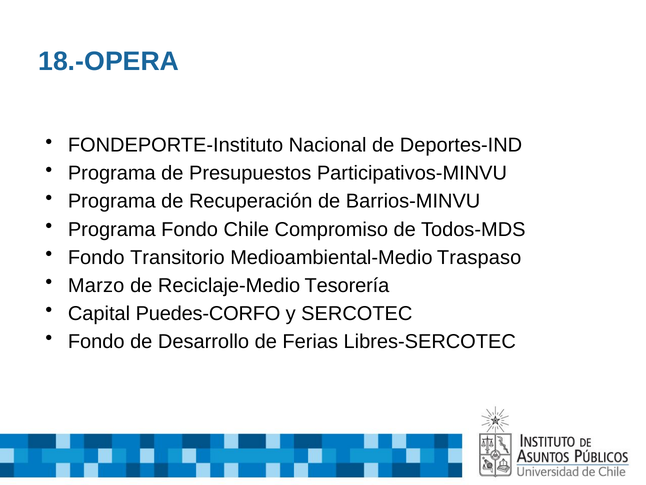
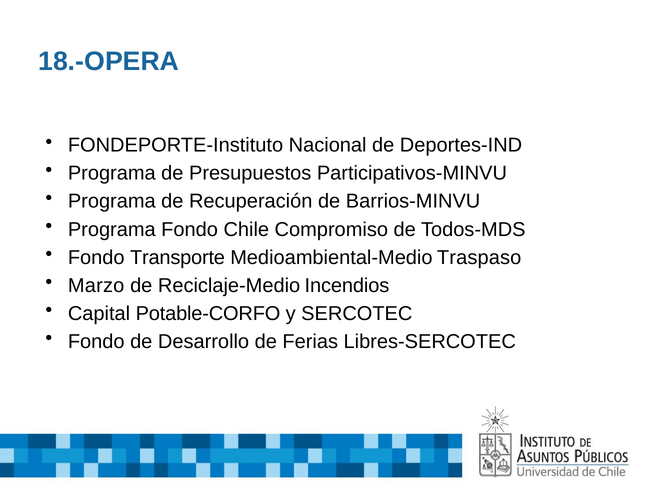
Transitorio: Transitorio -> Transporte (178, 257)
Tesorería: Tesorería -> Incendios (347, 285)
Puedes-CORFO: Puedes-CORFO -> Potable-CORFO (208, 313)
